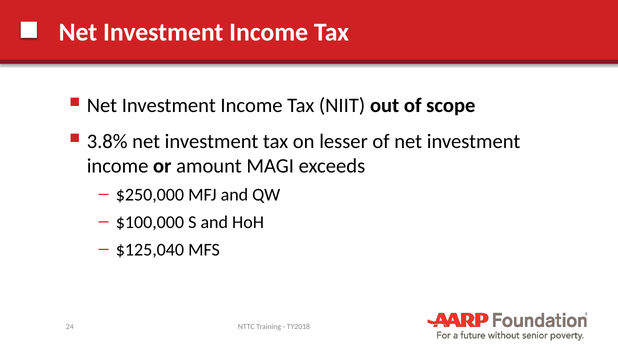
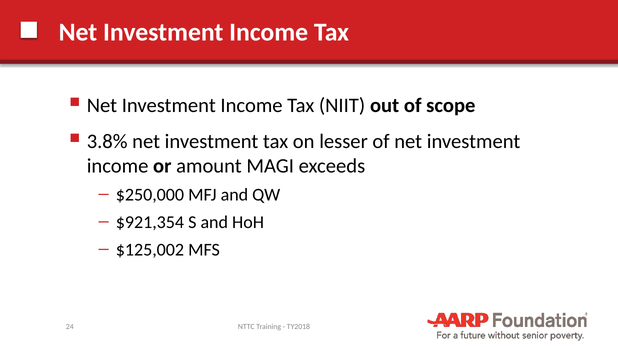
$100,000: $100,000 -> $921,354 (150, 223)
$125,040: $125,040 -> $125,002 (150, 250)
